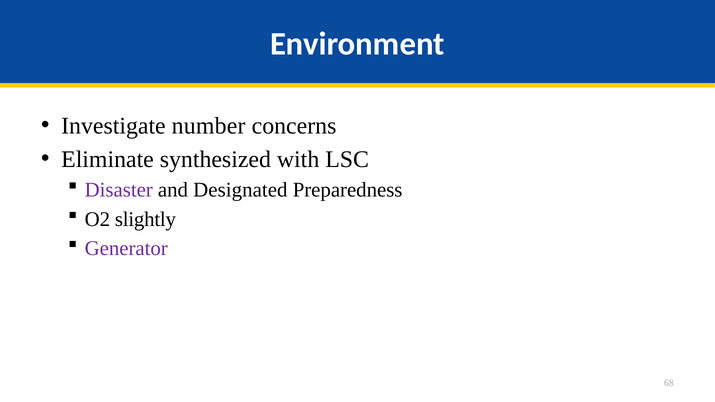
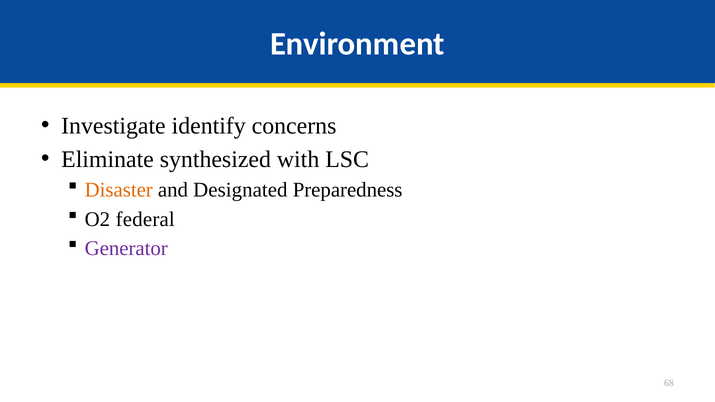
number: number -> identify (209, 126)
Disaster colour: purple -> orange (119, 190)
slightly: slightly -> federal (145, 219)
